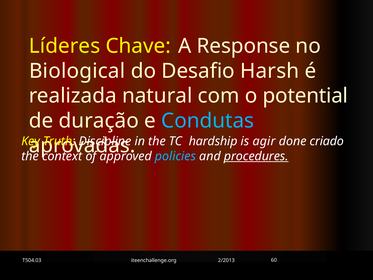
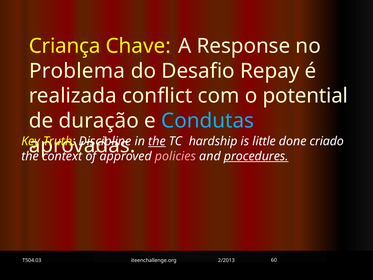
Líderes: Líderes -> Criança (65, 46)
Biological: Biological -> Problema (77, 71)
Harsh: Harsh -> Repay (270, 71)
natural: natural -> conflict (157, 96)
the underline: none -> present (157, 141)
agir: agir -> little (264, 141)
policies colour: light blue -> pink (176, 156)
